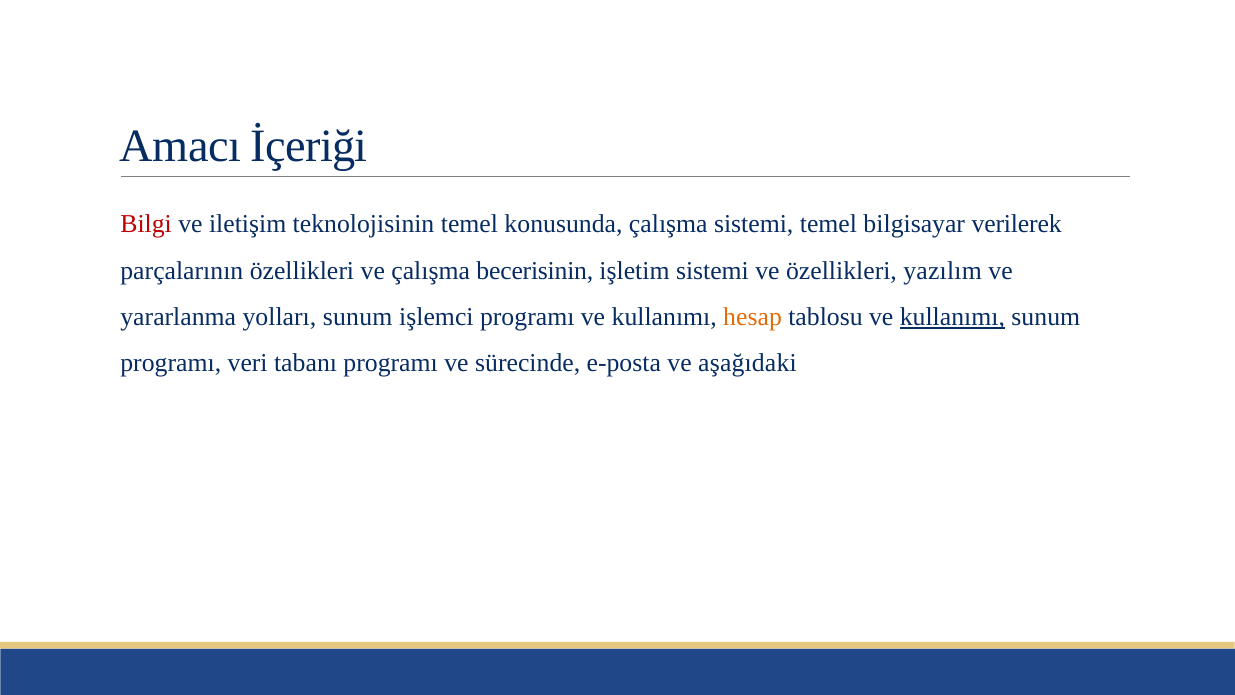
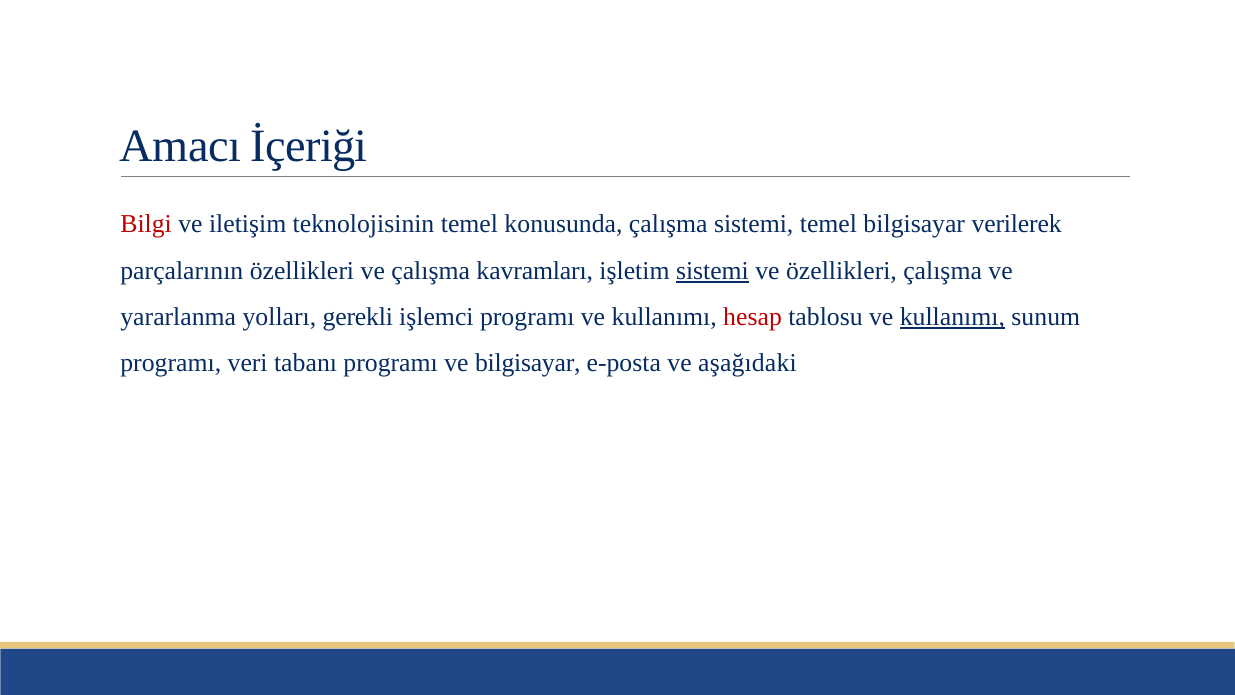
becerisinin: becerisinin -> kavramları (535, 271)
sistemi underline: none -> present (712, 271)
özellikleri yazılım: yazılım -> çalışma (943, 271)
yolları sunum: sunum -> gerekli (358, 317)
hesap colour: orange -> red (753, 317)
ve sürecinde: sürecinde -> bilgisayar (528, 363)
